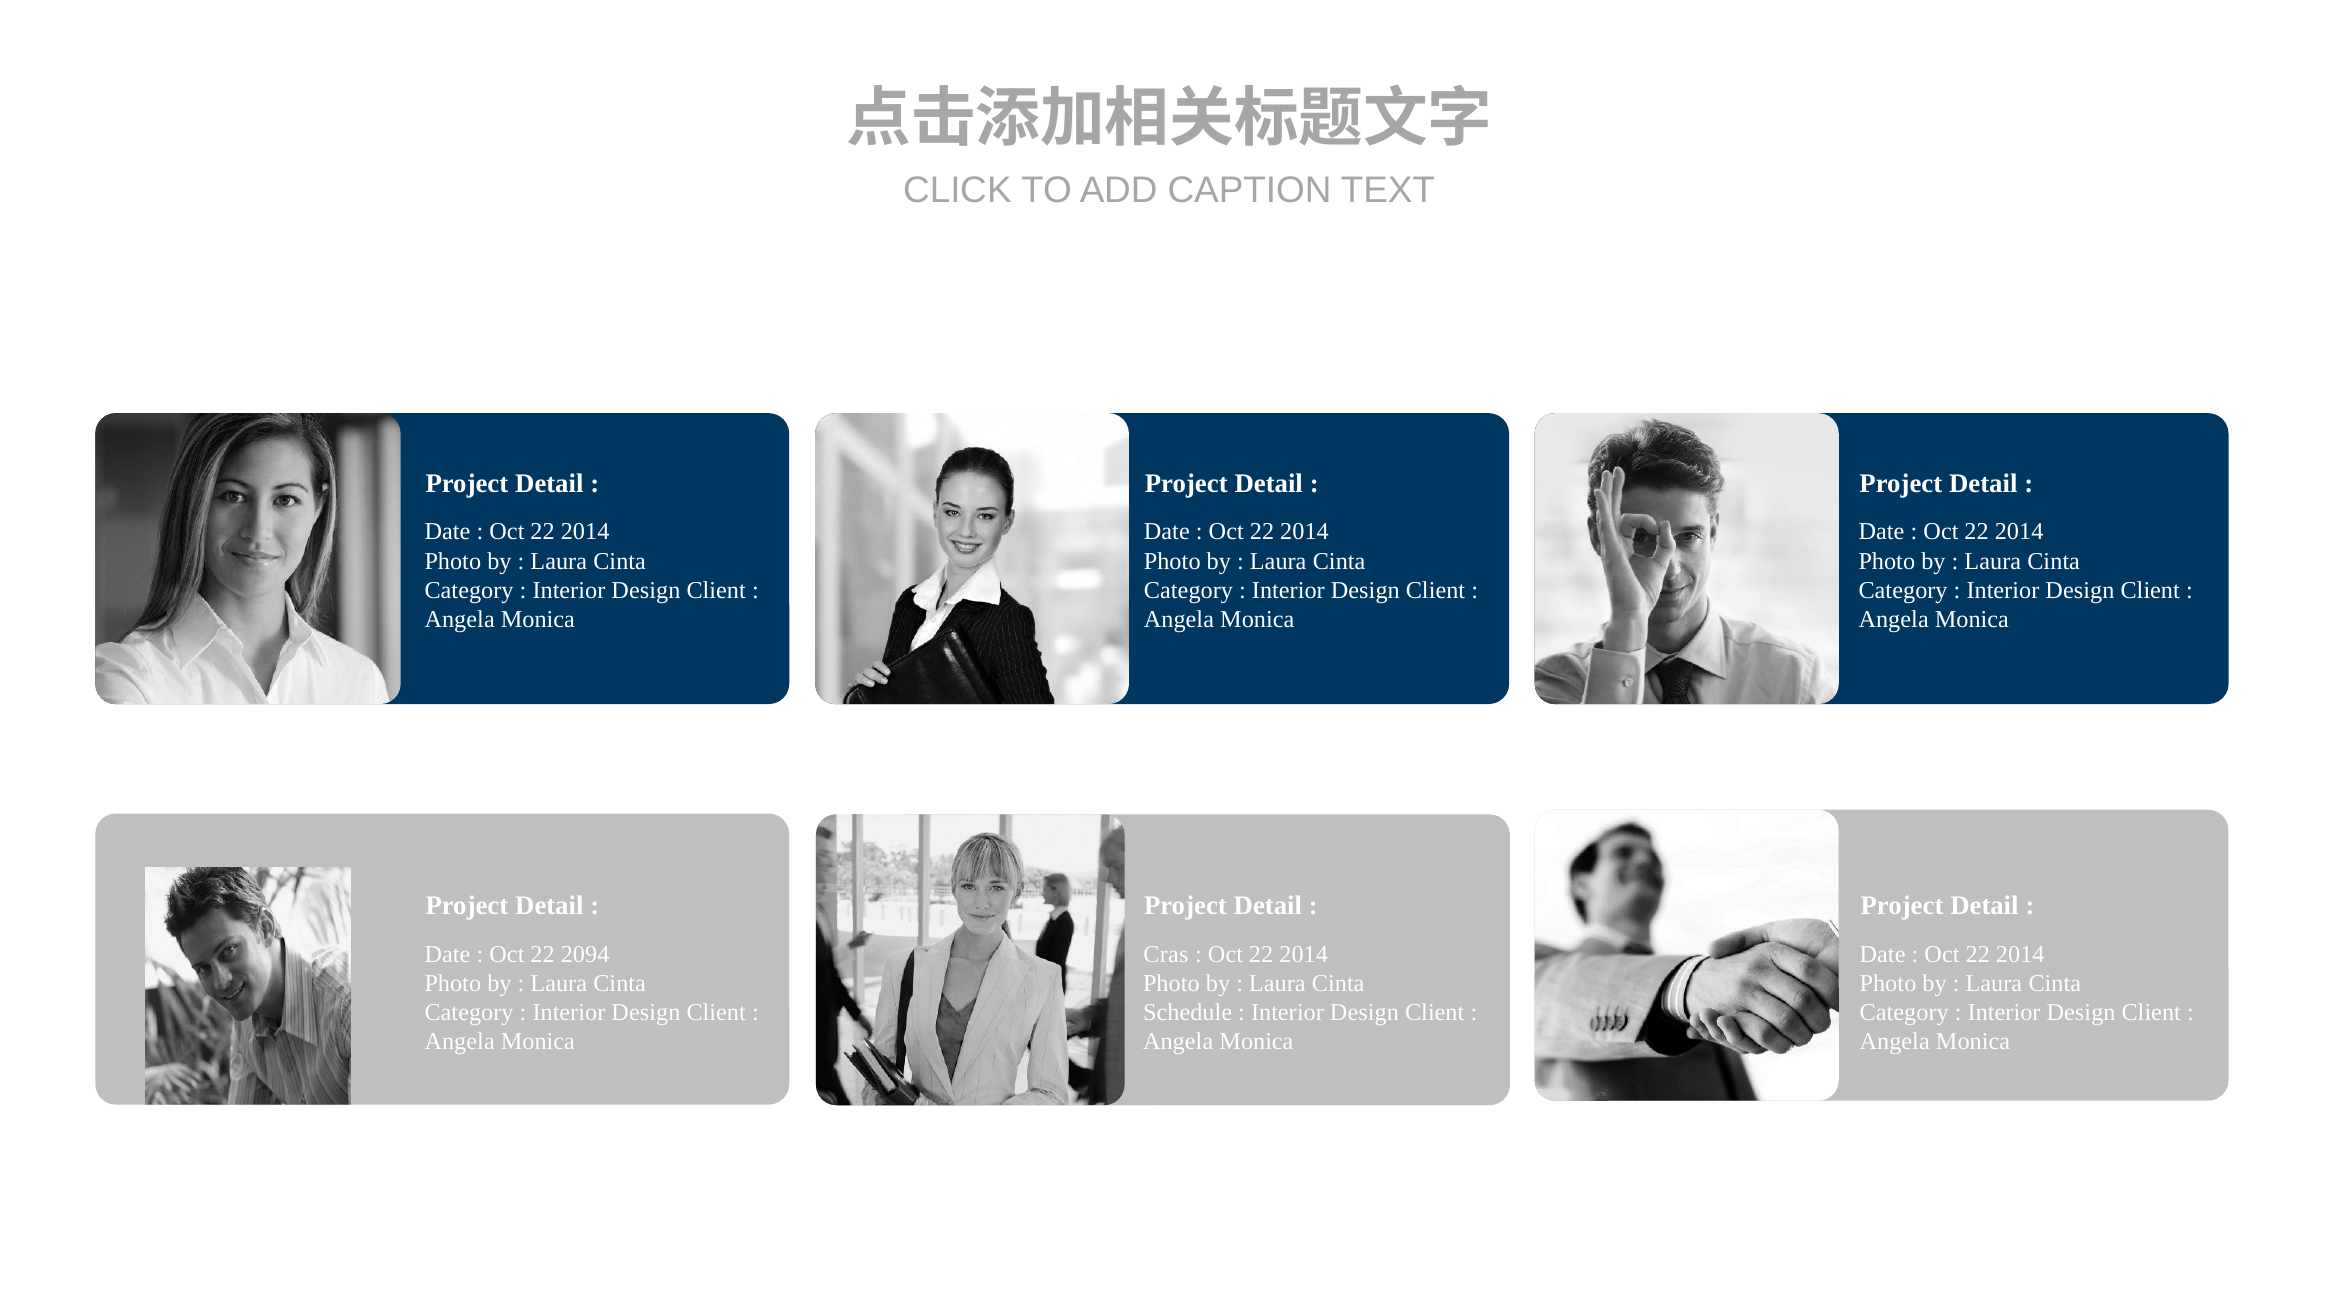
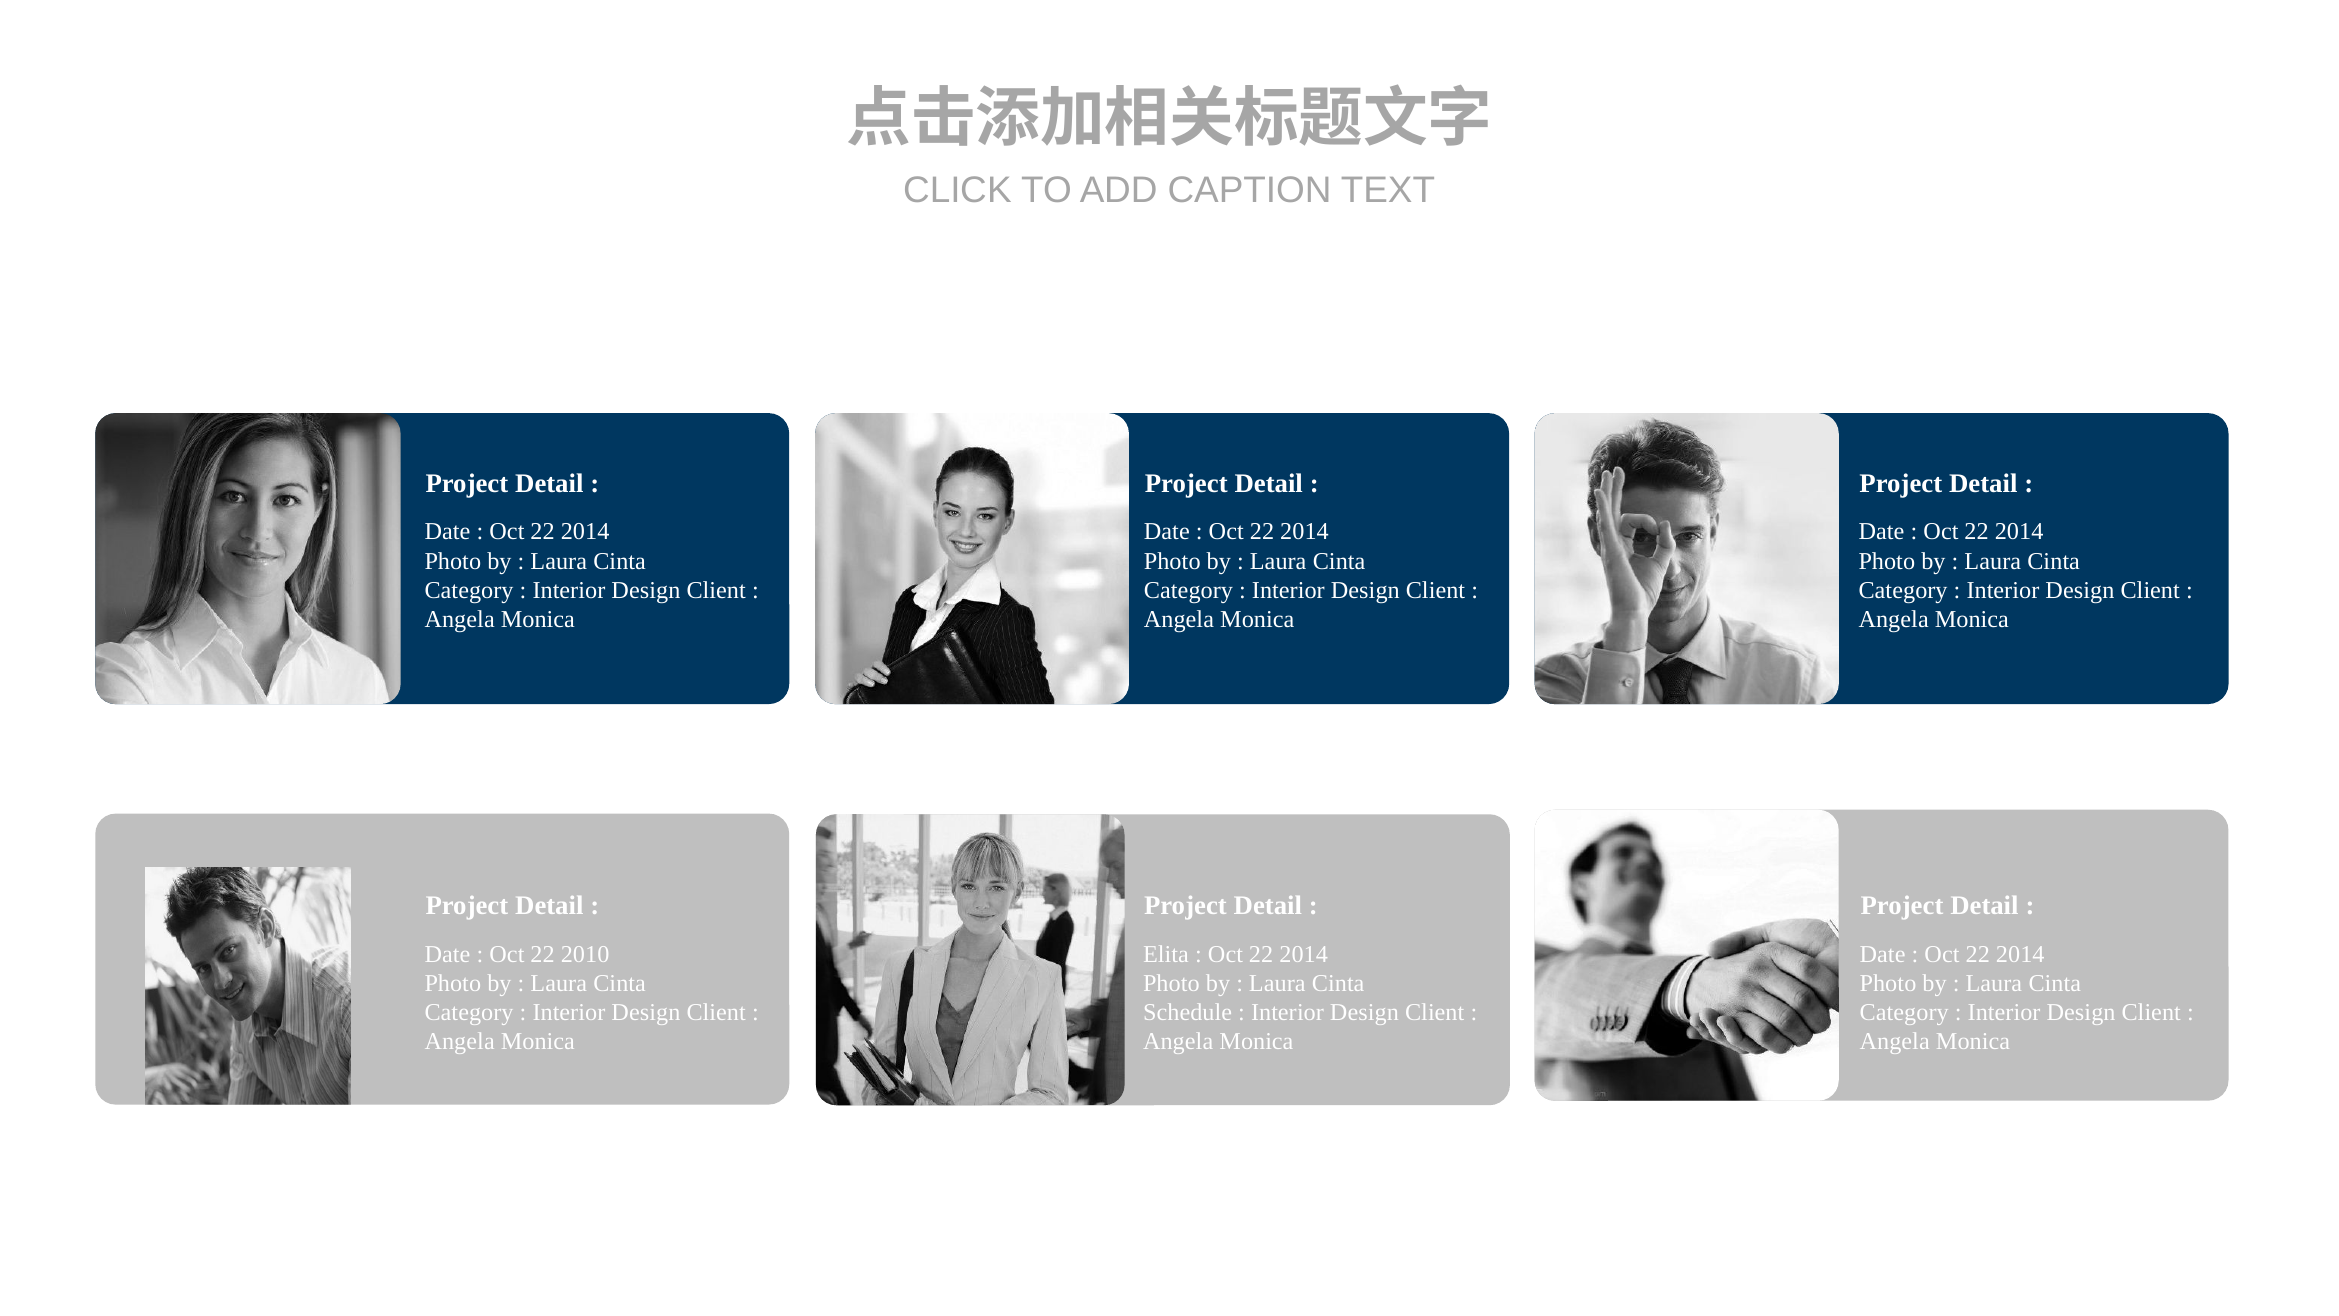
2094: 2094 -> 2010 (585, 954)
Cras: Cras -> Elita (1166, 954)
